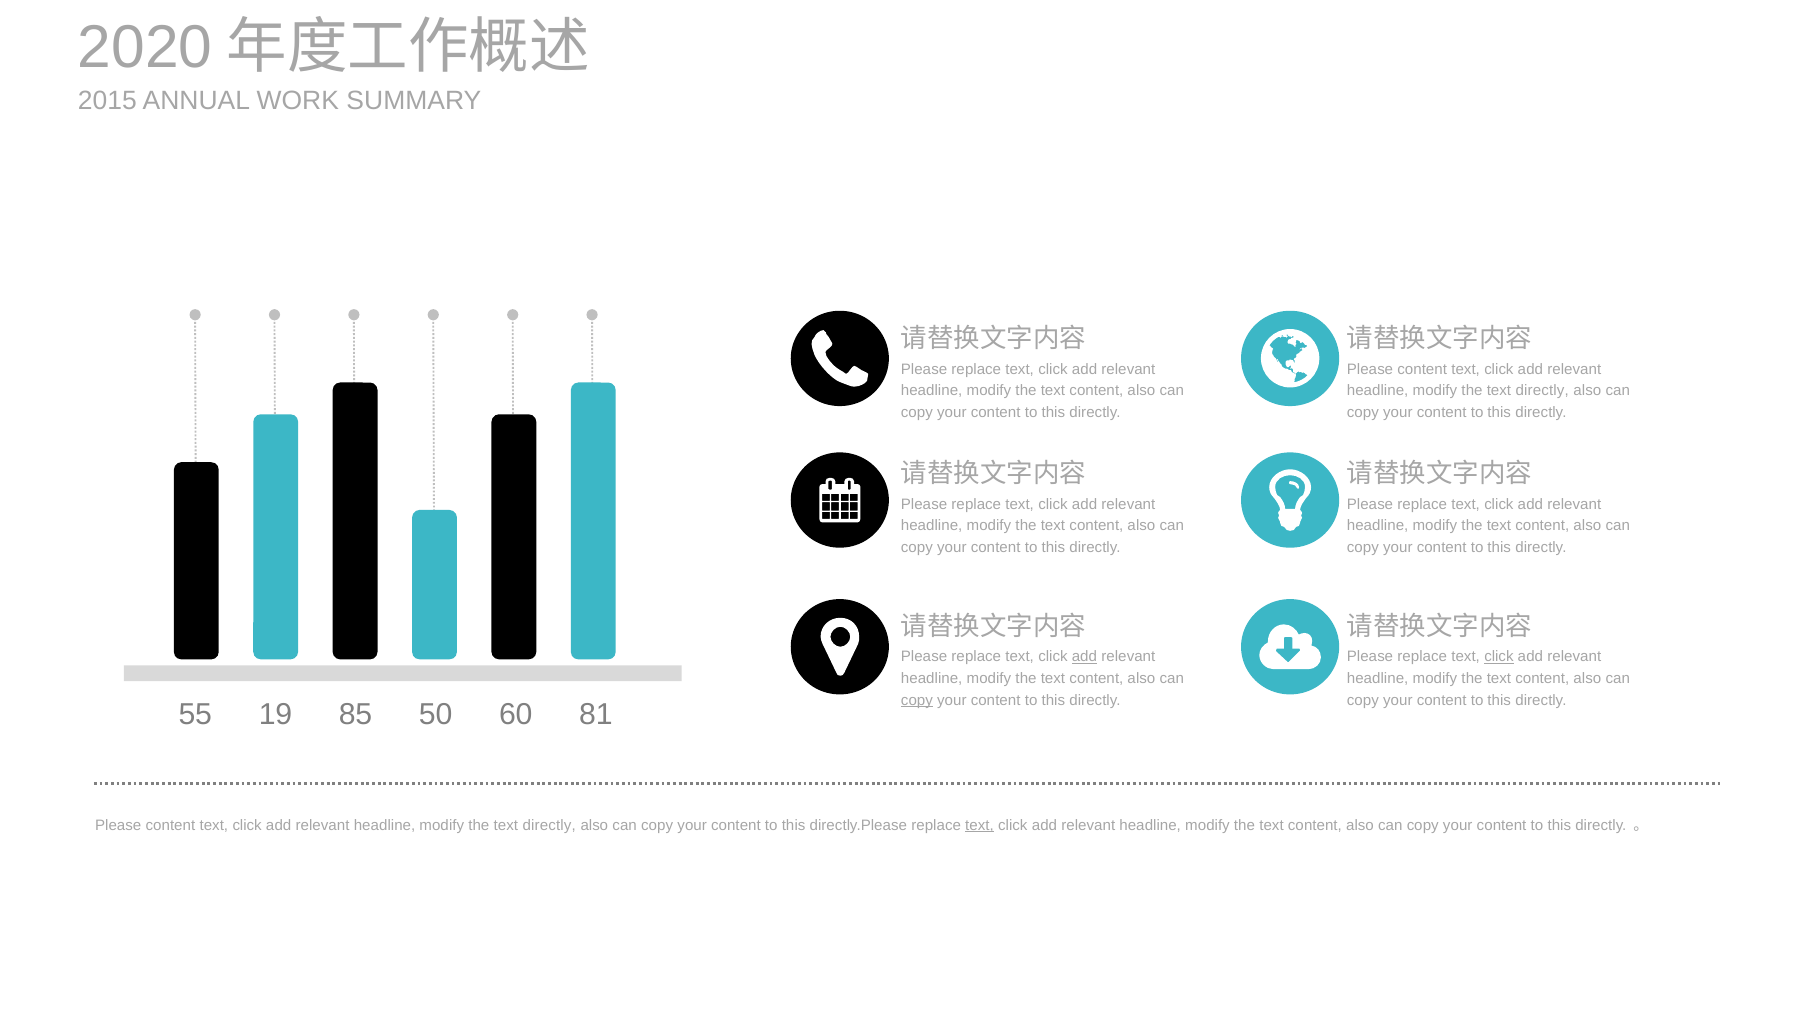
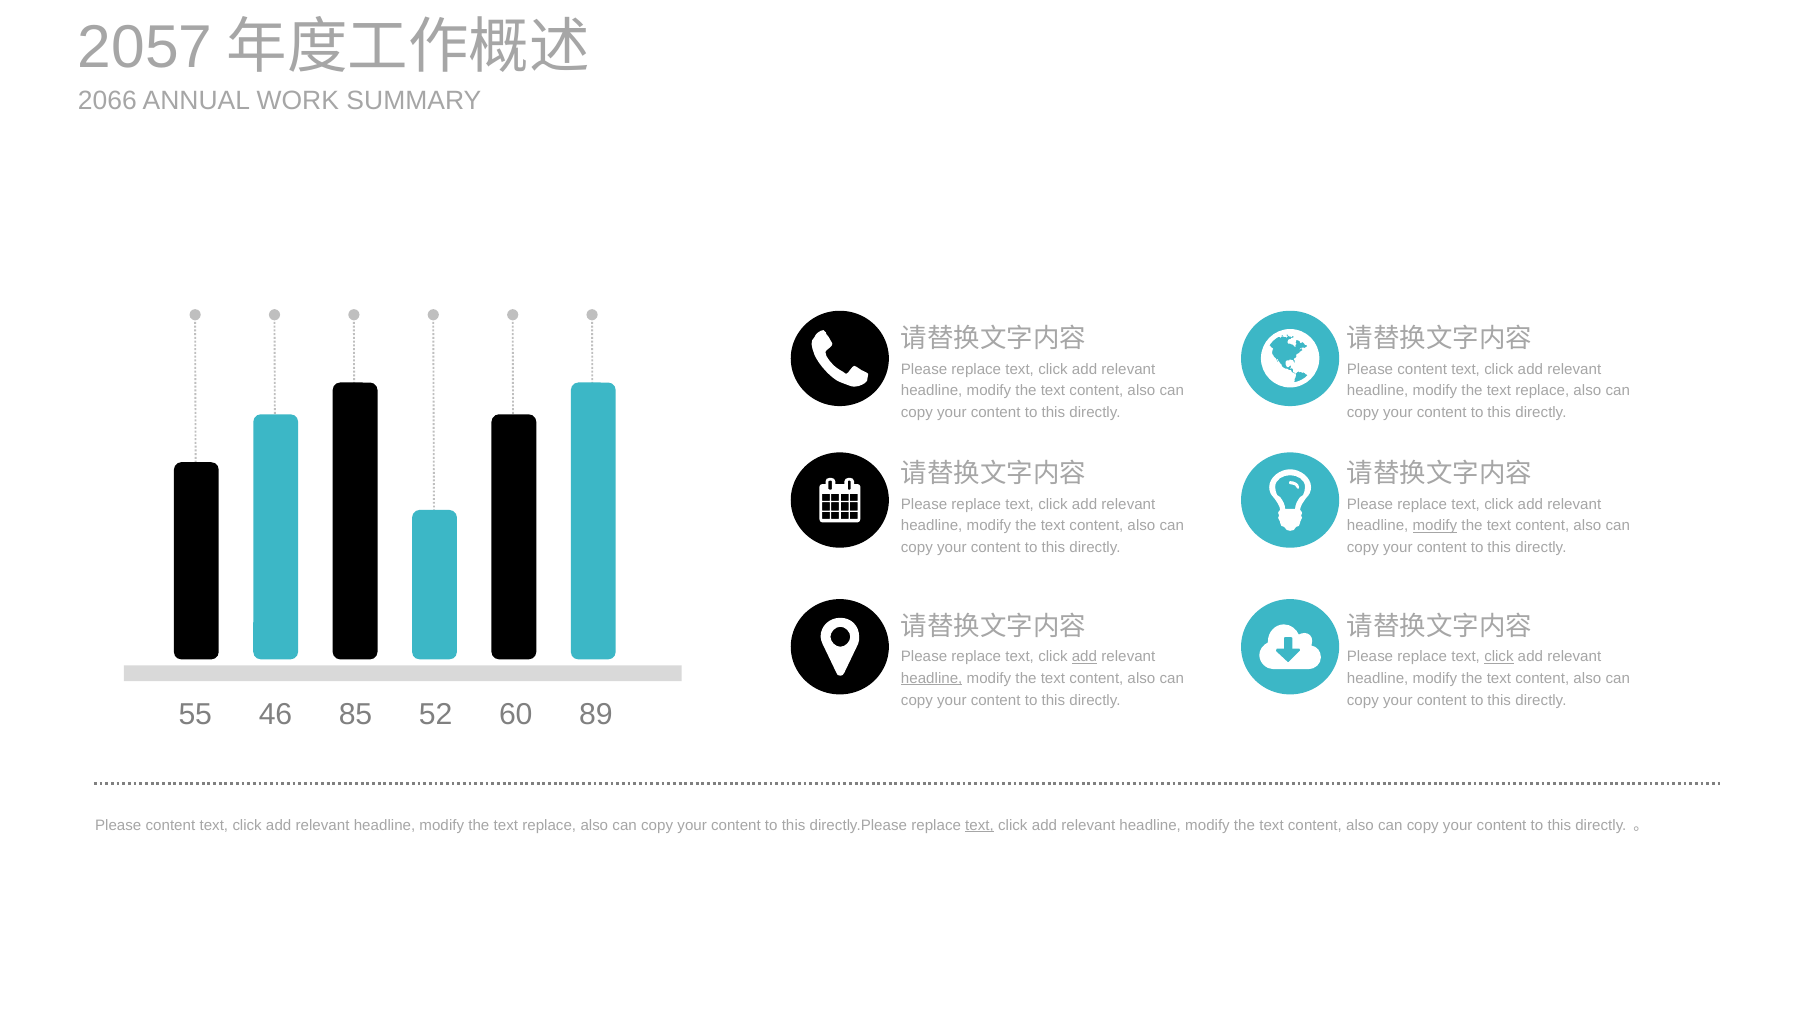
2020: 2020 -> 2057 (145, 48)
2015: 2015 -> 2066 (107, 101)
directly: directly -> replace (1542, 391)
modify underline: none -> present (1435, 526)
headline underline: none -> present (932, 679)
copy underline: present -> none (917, 700)
19: 19 -> 46 (275, 715)
50: 50 -> 52 (436, 715)
81: 81 -> 89 (596, 715)
directly: directly -> replace (549, 826)
